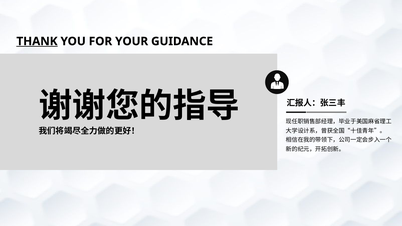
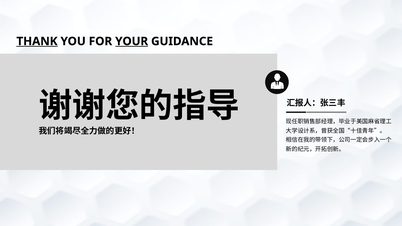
YOUR underline: none -> present (132, 41)
